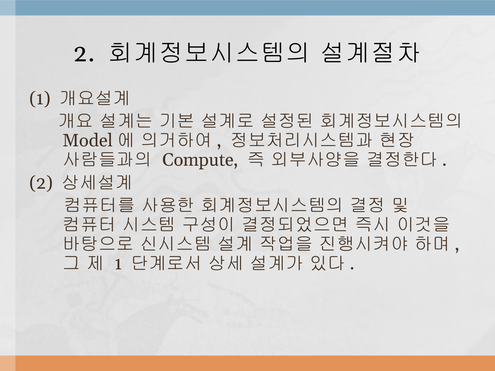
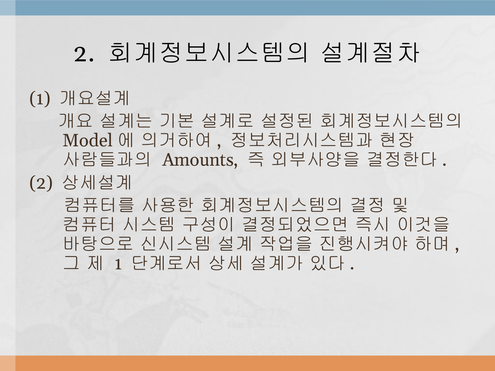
Compute: Compute -> Amounts (200, 160)
